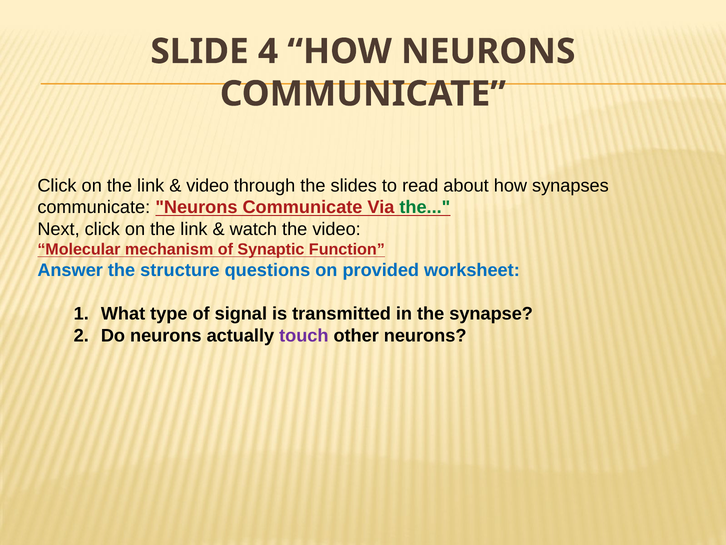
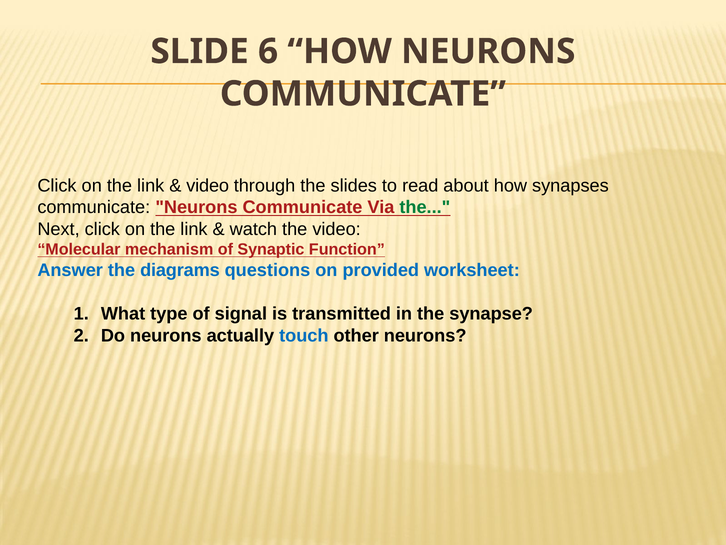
4: 4 -> 6 (268, 51)
structure: structure -> diagrams (180, 270)
touch colour: purple -> blue (304, 335)
